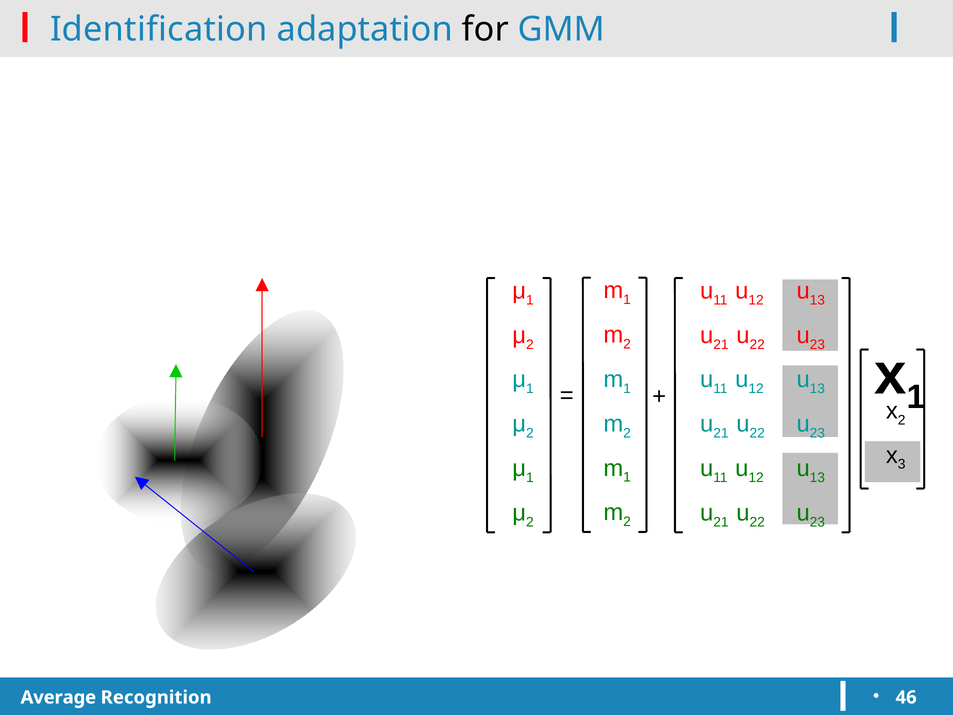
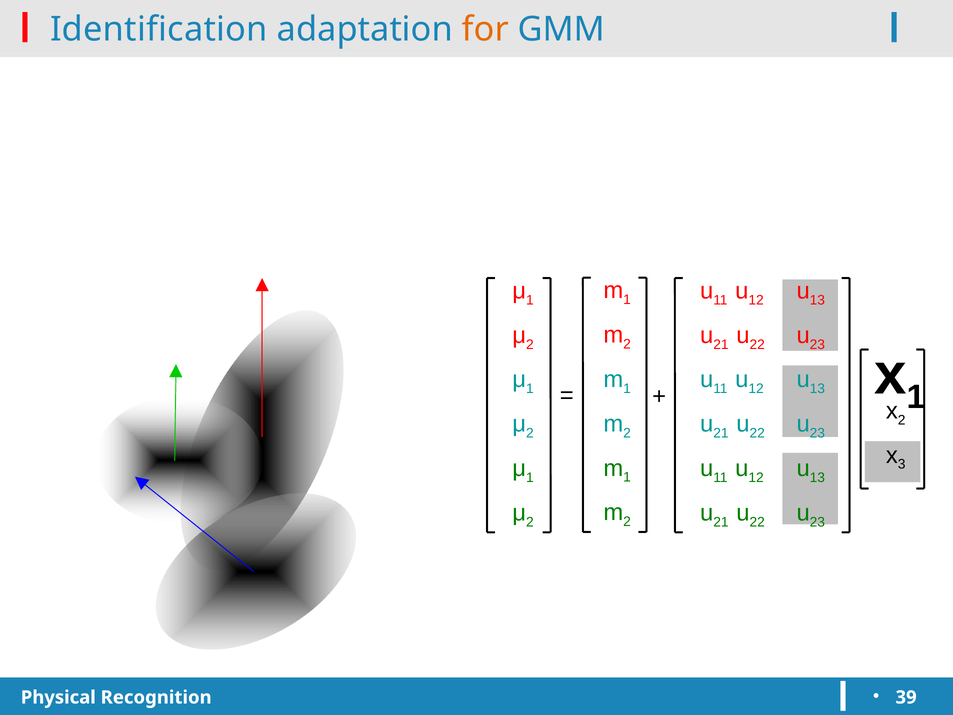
for colour: black -> orange (485, 30)
Average: Average -> Physical (58, 697)
46: 46 -> 39 (906, 697)
